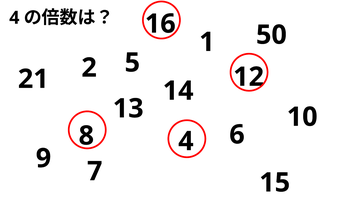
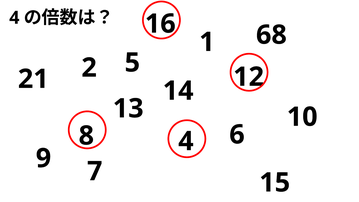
50: 50 -> 68 (271, 35)
